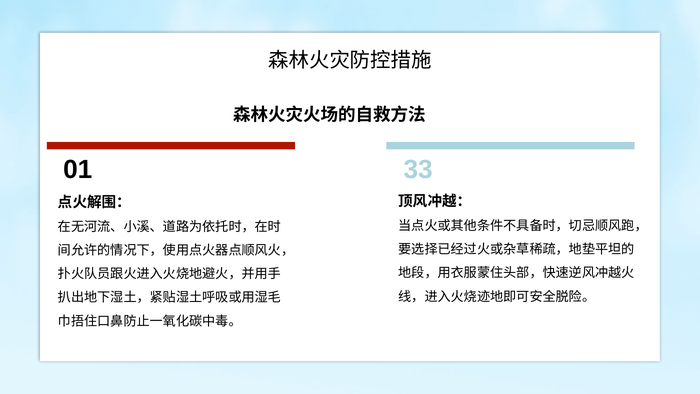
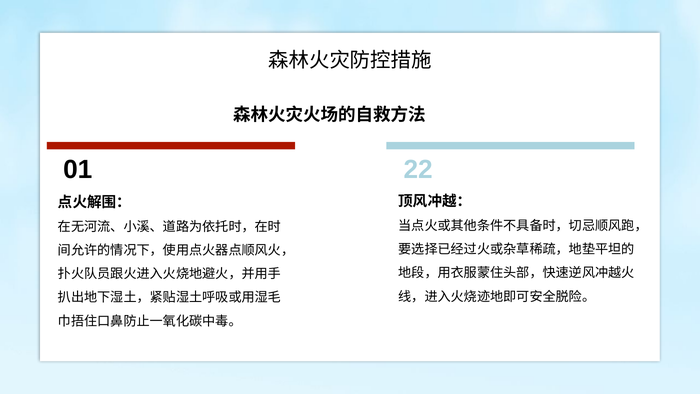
33: 33 -> 22 (418, 169)
